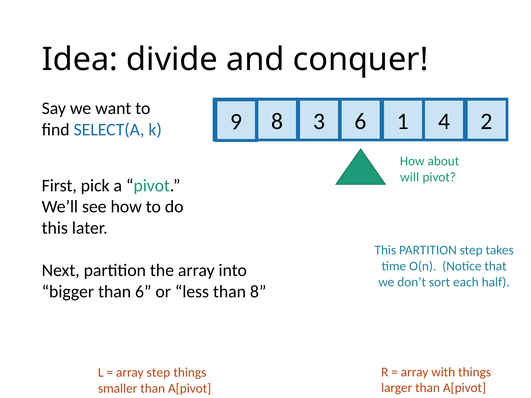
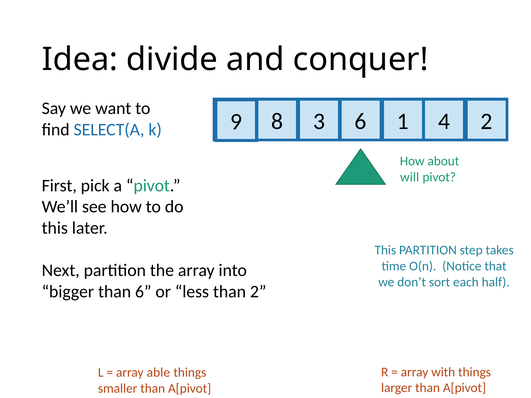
than 8: 8 -> 2 (258, 292)
array step: step -> able (158, 373)
